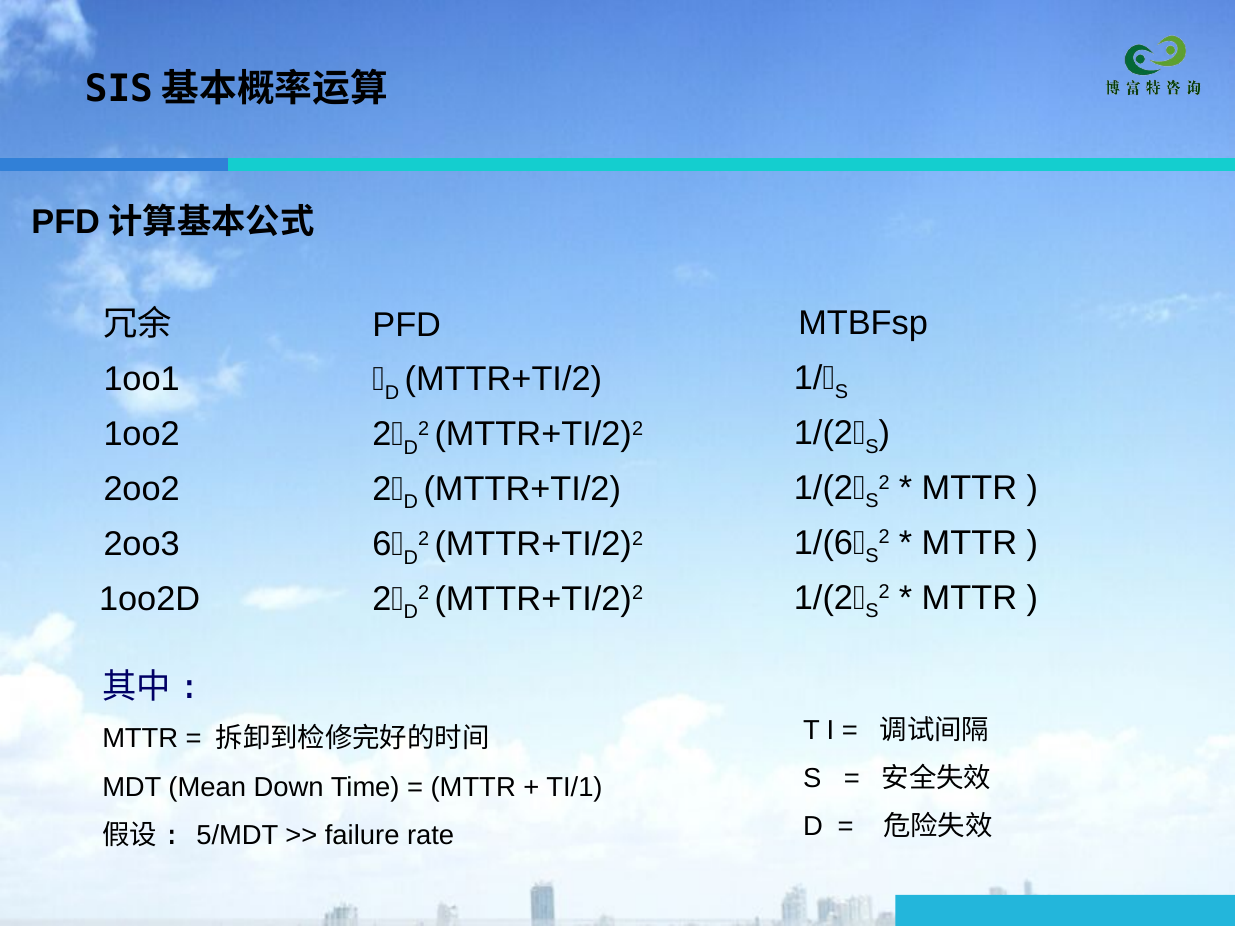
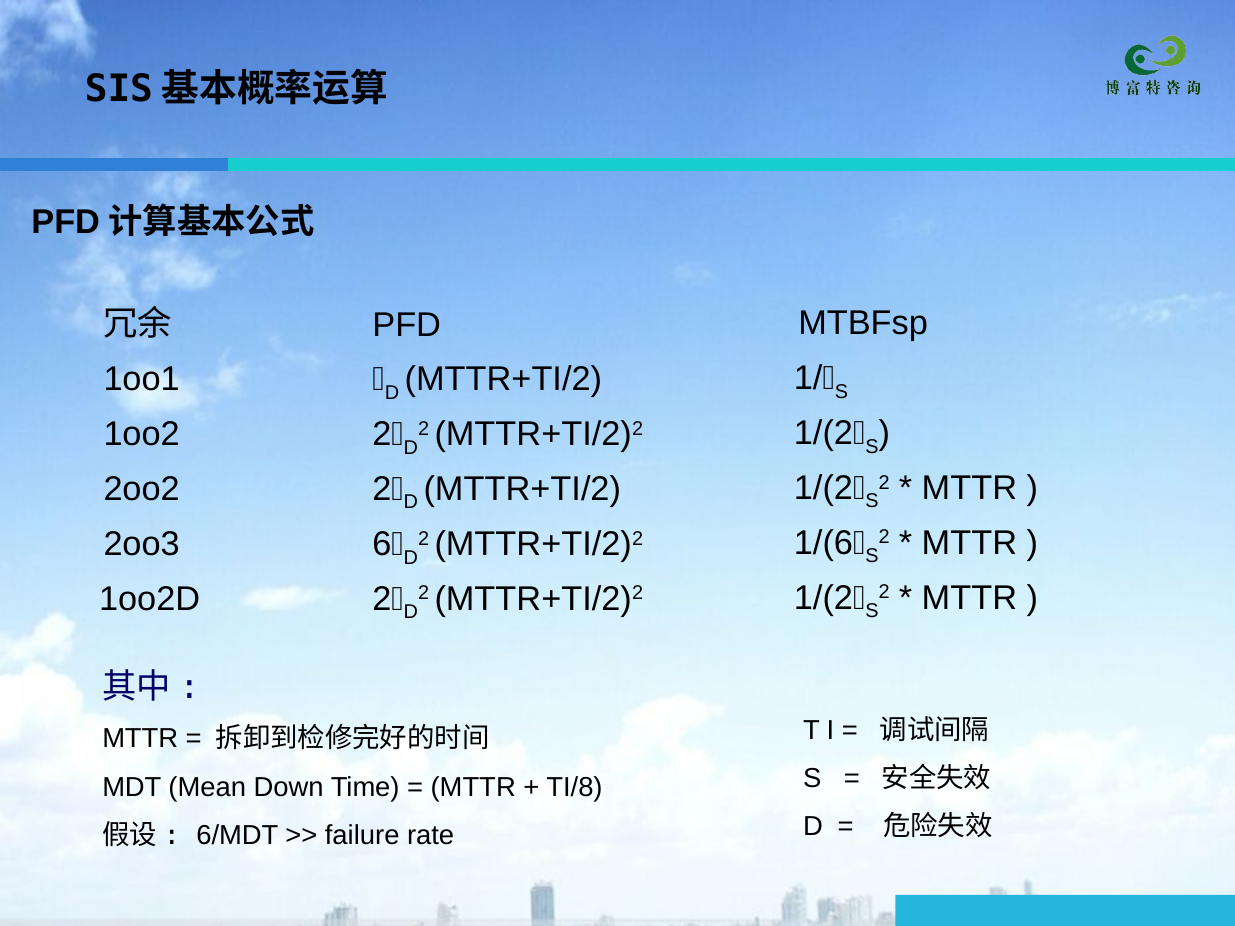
TI/1: TI/1 -> TI/8 (575, 787)
5/MDT: 5/MDT -> 6/MDT (237, 836)
